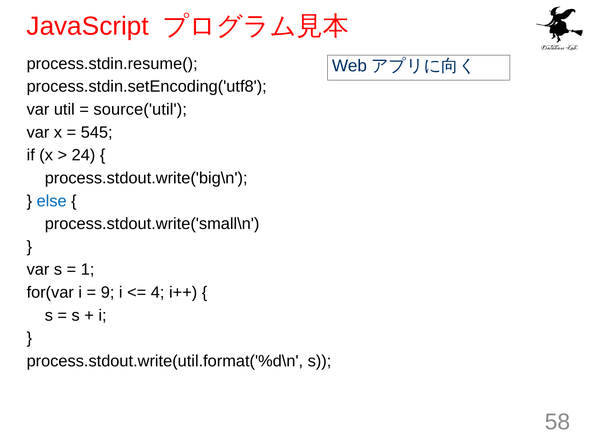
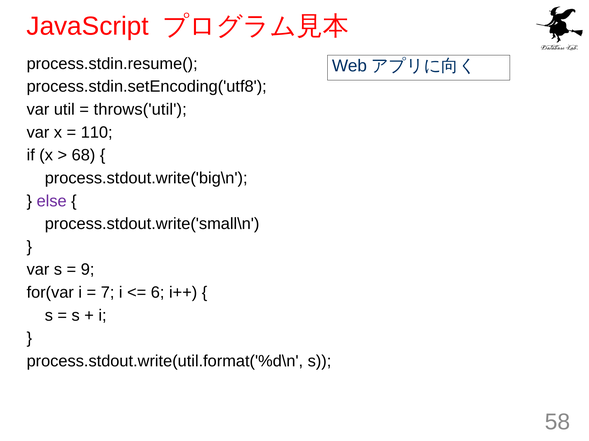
source('util: source('util -> throws('util (140, 110)
545: 545 -> 110 (97, 133)
24: 24 -> 68 (83, 155)
else colour: blue -> purple (52, 201)
1: 1 -> 9 (88, 270)
9: 9 -> 7 (108, 293)
4: 4 -> 6 (158, 293)
